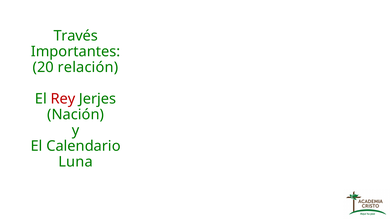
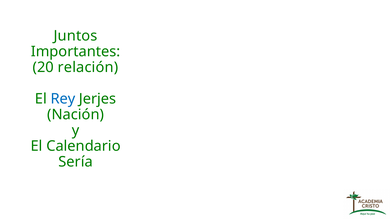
Través: Través -> Juntos (76, 36)
Rey colour: red -> blue (63, 99)
Luna: Luna -> Sería (76, 162)
